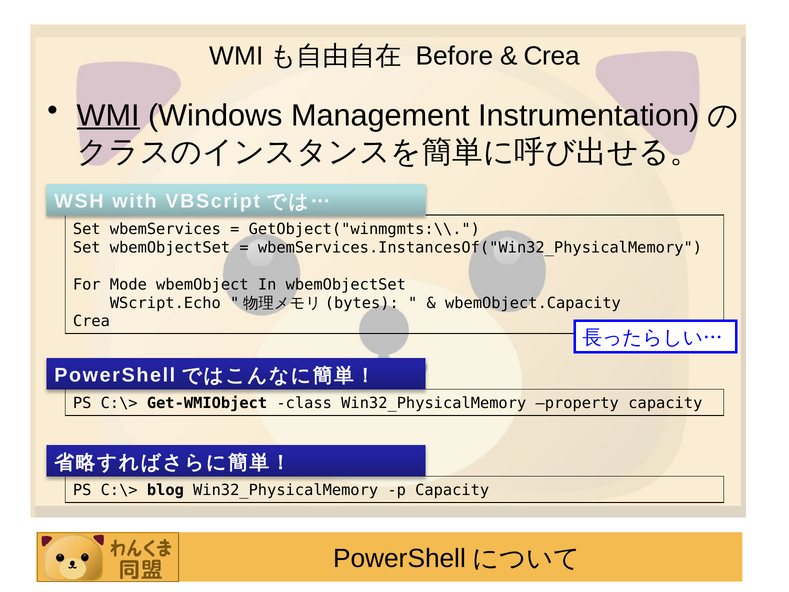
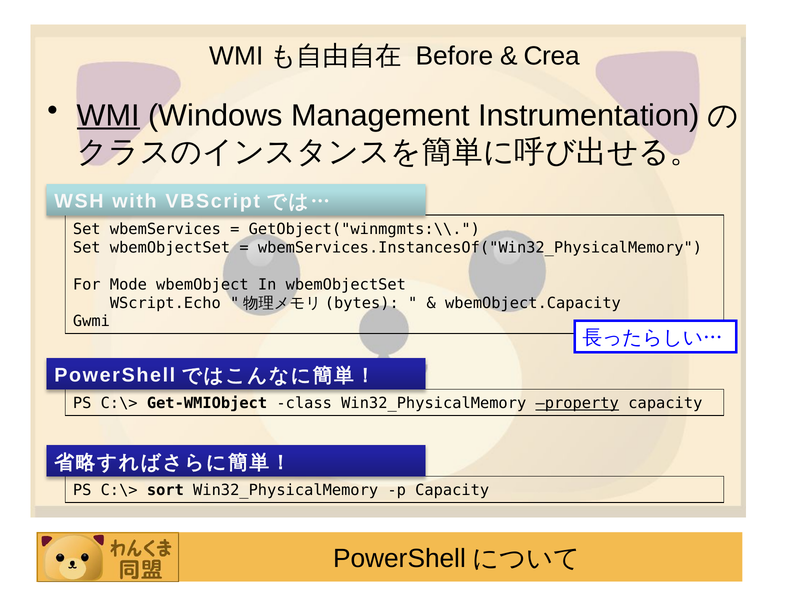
Crea: Crea -> Gwmi (91, 321)
property underline: none -> present (577, 403)
blog: blog -> sort (165, 490)
